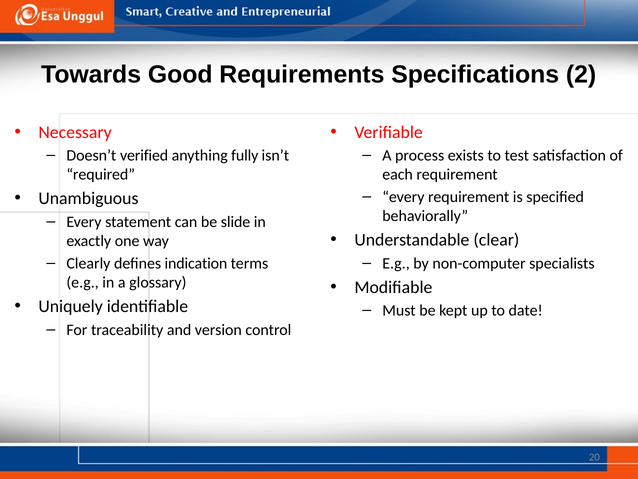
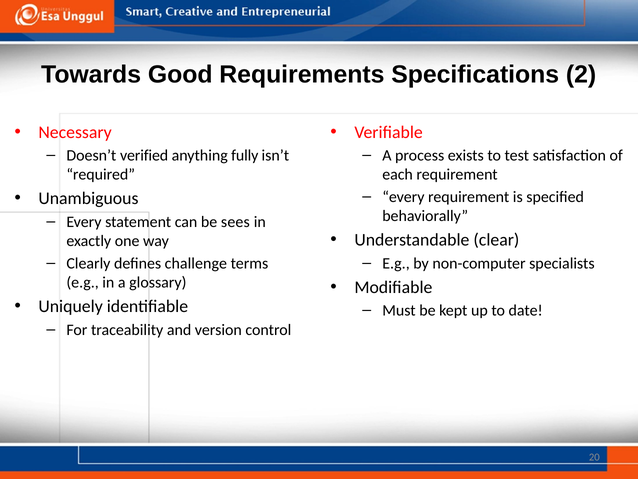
slide: slide -> sees (235, 222)
indication: indication -> challenge (196, 263)
